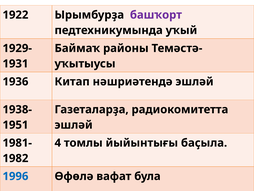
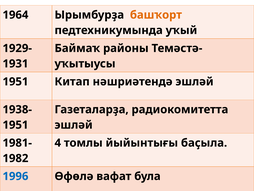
1922: 1922 -> 1964 (15, 15)
башҡорт colour: purple -> orange (156, 15)
1936: 1936 -> 1951 (15, 81)
